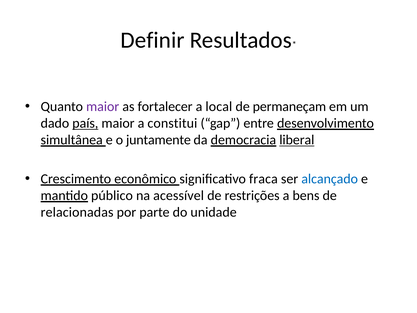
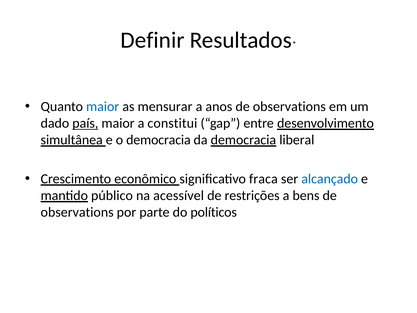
maior colour: purple -> blue (103, 107)
fortalecer: fortalecer -> mensurar (165, 107)
local: local -> anos (219, 107)
permaneçam: permaneçam -> observations (289, 107)
o juntamente: juntamente -> democracia (158, 140)
liberal underline: present -> none (297, 140)
relacionadas: relacionadas -> observations (77, 212)
unidade: unidade -> políticos (214, 212)
